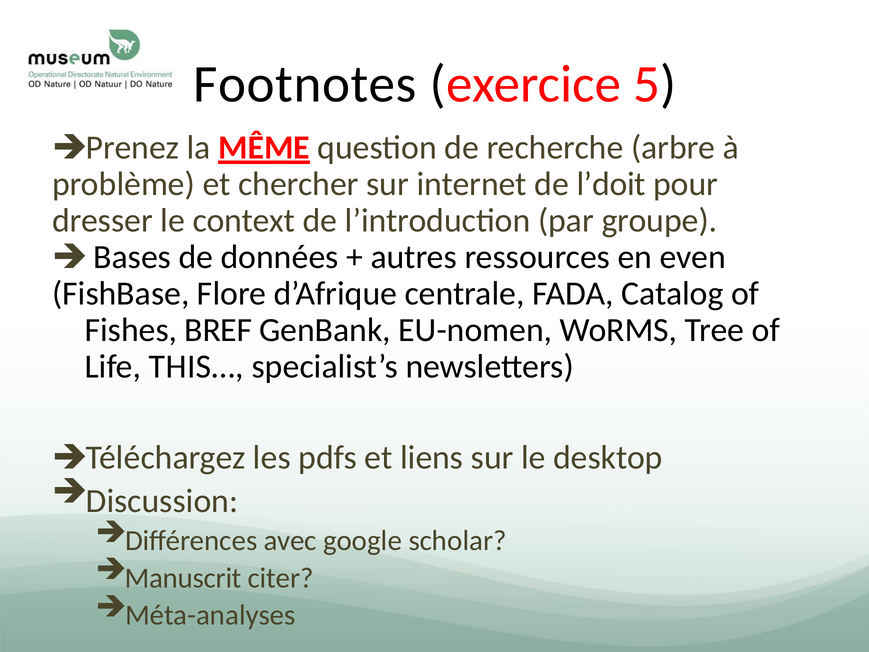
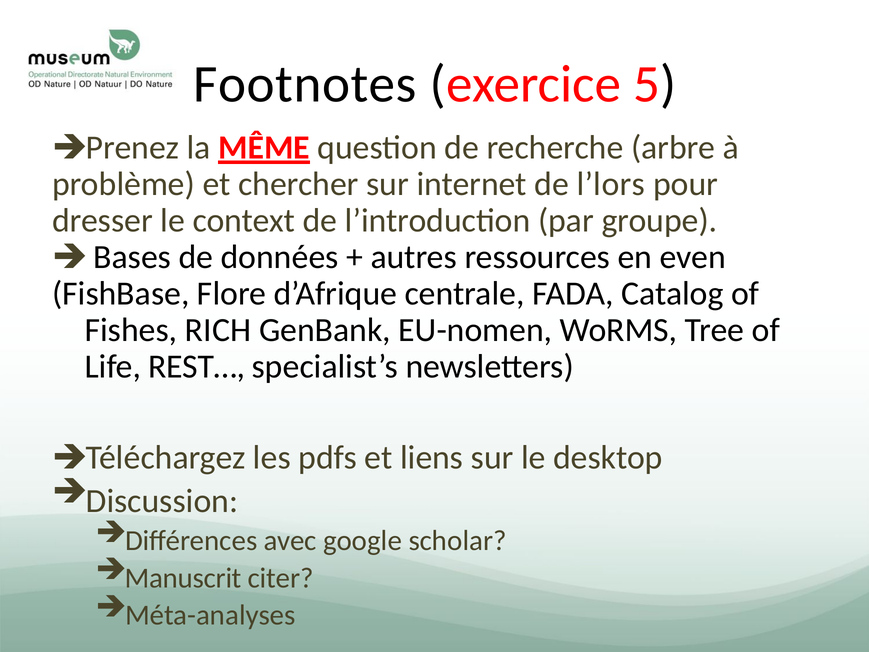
l’doit: l’doit -> l’lors (611, 184)
BREF: BREF -> RICH (218, 330)
THIS…: THIS… -> REST… (197, 367)
